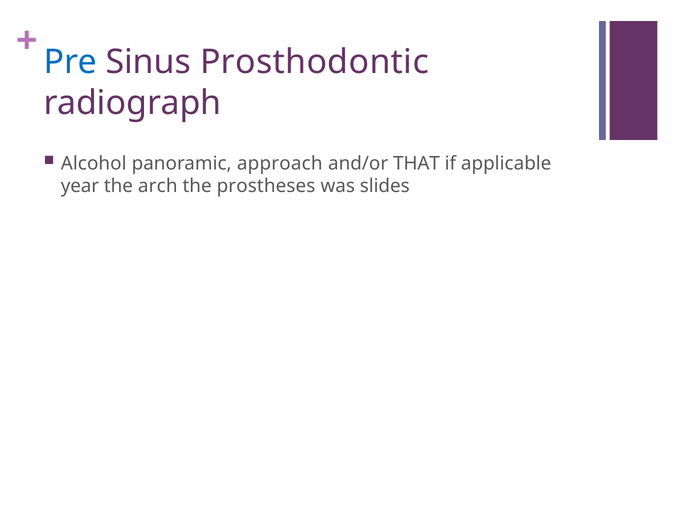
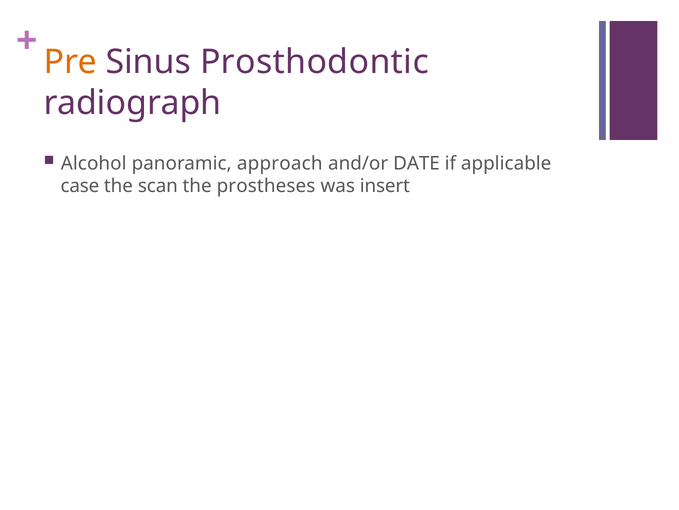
Pre colour: blue -> orange (70, 62)
THAT: THAT -> DATE (416, 163)
year: year -> case (80, 186)
arch: arch -> scan (158, 186)
slides: slides -> insert (385, 186)
